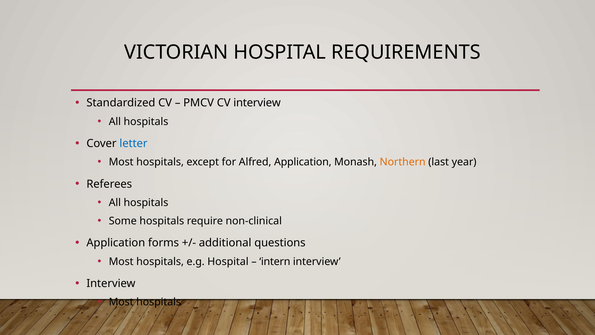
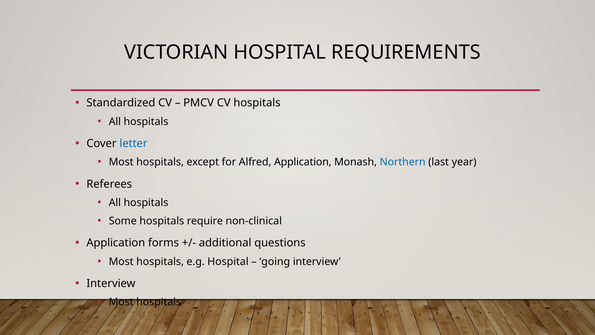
CV interview: interview -> hospitals (257, 103)
Northern colour: orange -> blue (403, 162)
intern: intern -> going (275, 261)
